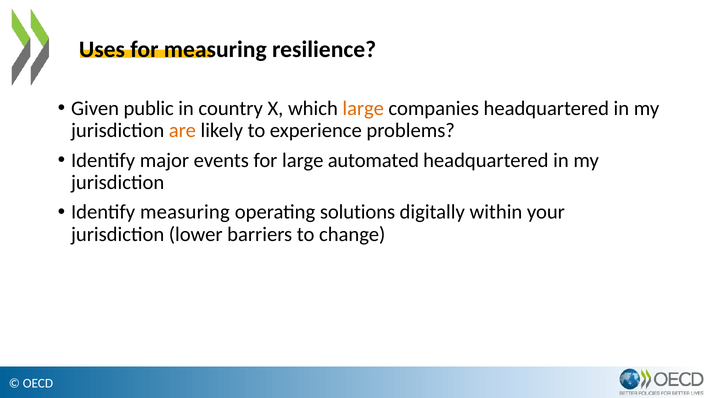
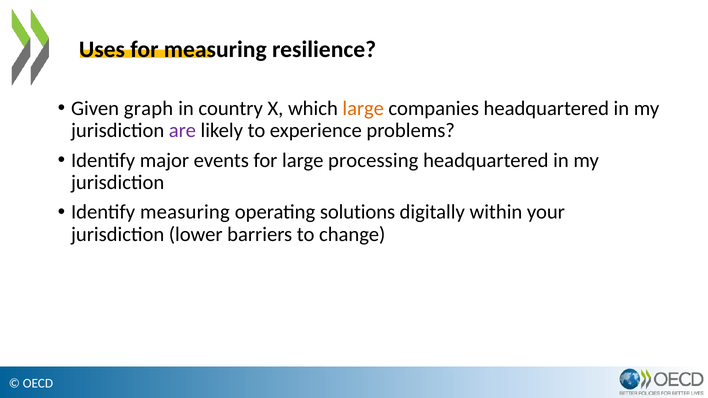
public: public -> graph (149, 108)
are colour: orange -> purple (182, 131)
automated: automated -> processing (373, 160)
